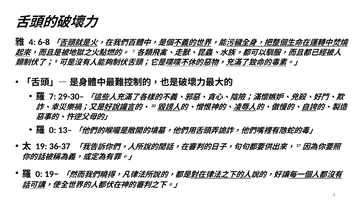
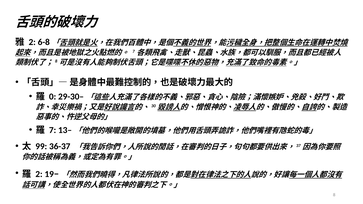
4: 4 -> 2 (32, 42)
7: 7 -> 0 (53, 97)
0: 0 -> 7 (53, 130)
19: 19 -> 99 (41, 147)
0: 0 -> 2 (39, 174)
